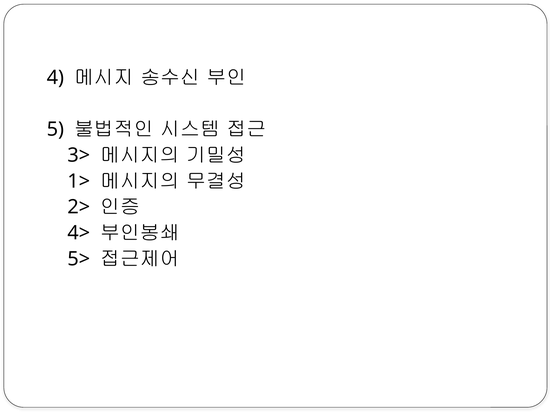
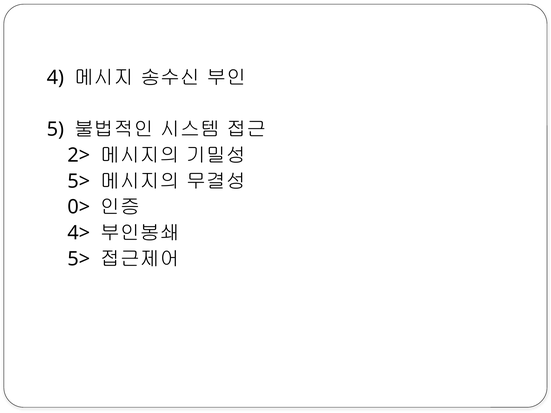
3>: 3> -> 2> (79, 155)
1>: 1> -> 5> (79, 181)
2>: 2> -> 0> (79, 207)
